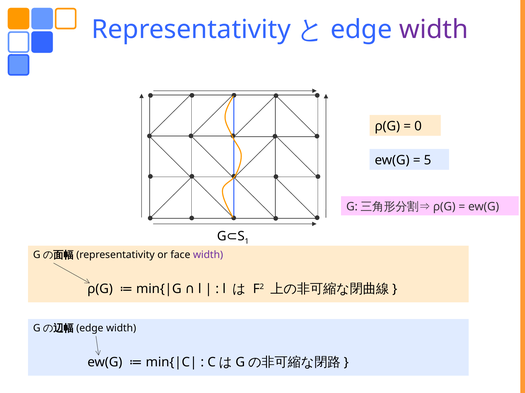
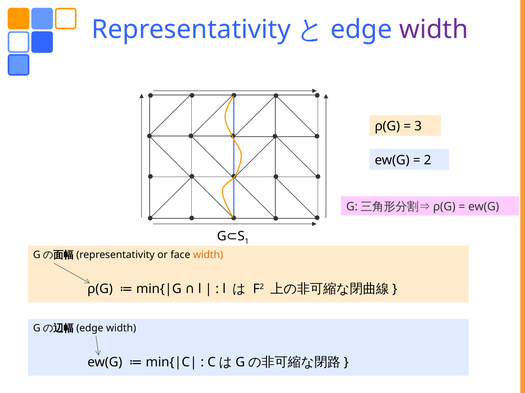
0: 0 -> 3 (418, 127)
5: 5 -> 2 (428, 161)
width colour: purple -> orange (208, 255)
